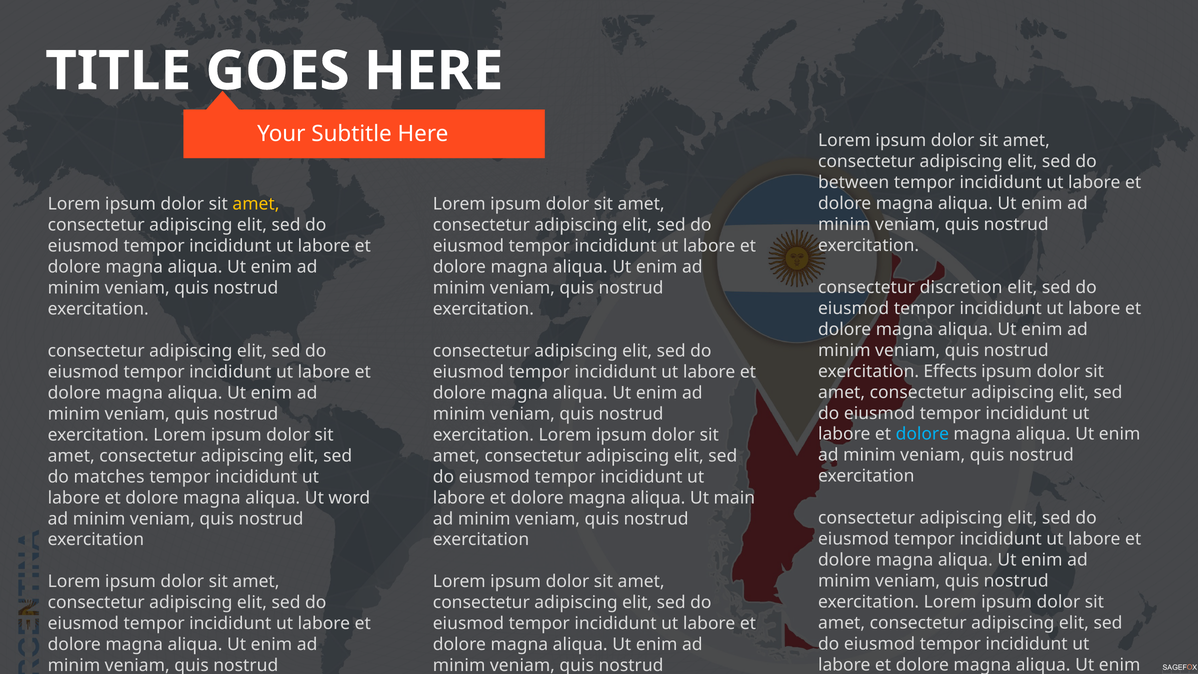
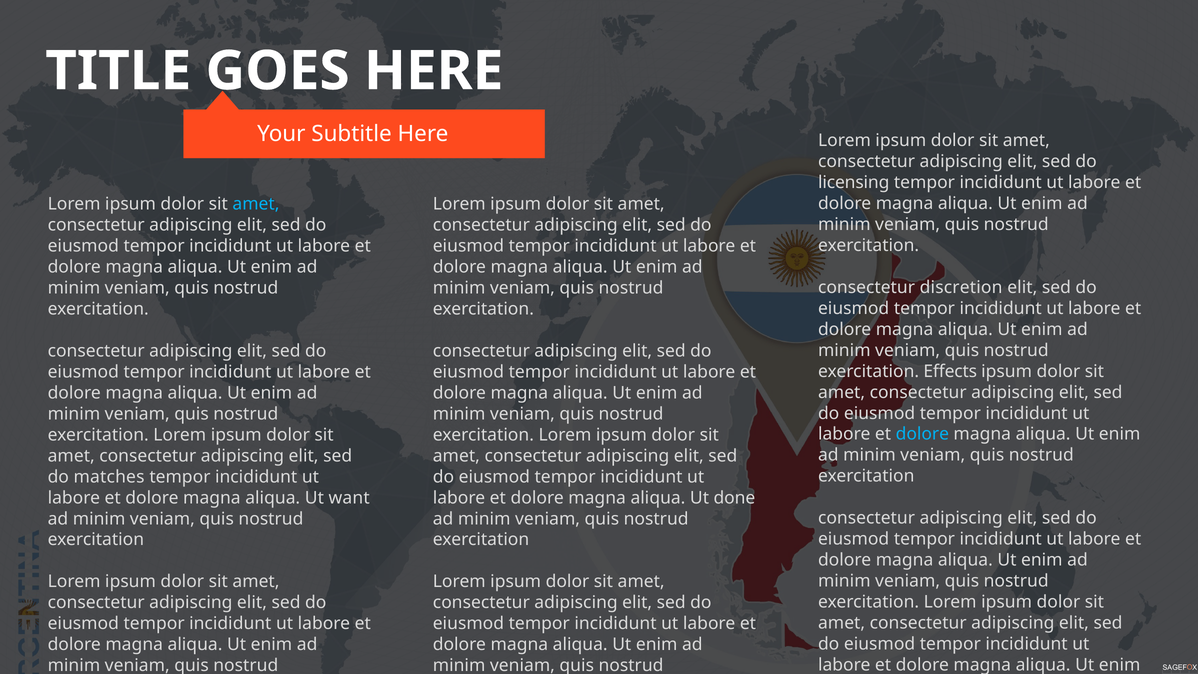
between: between -> licensing (854, 182)
amet colour: yellow -> light blue (256, 204)
word: word -> want (349, 498)
main: main -> done (734, 498)
